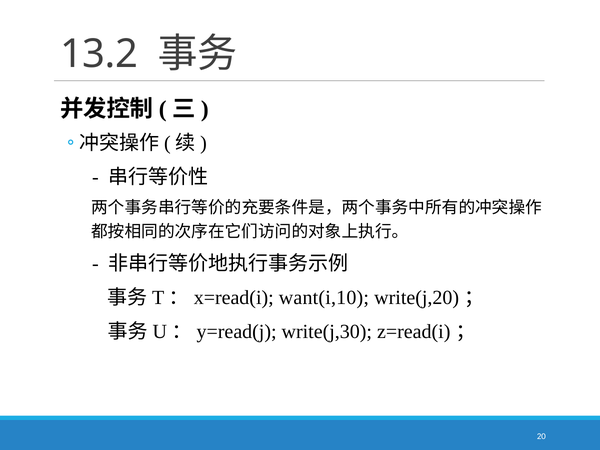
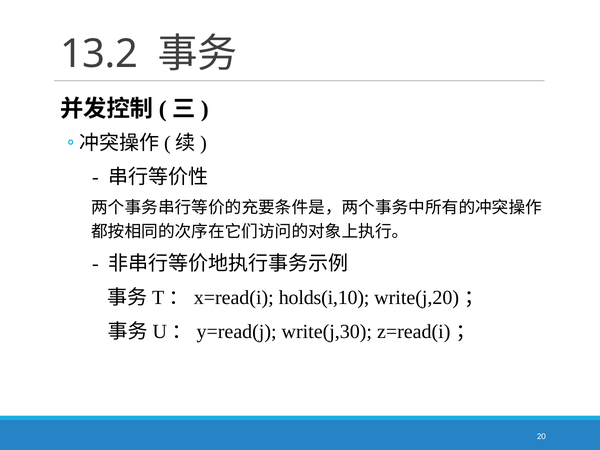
want(i,10: want(i,10 -> holds(i,10 (324, 298)
